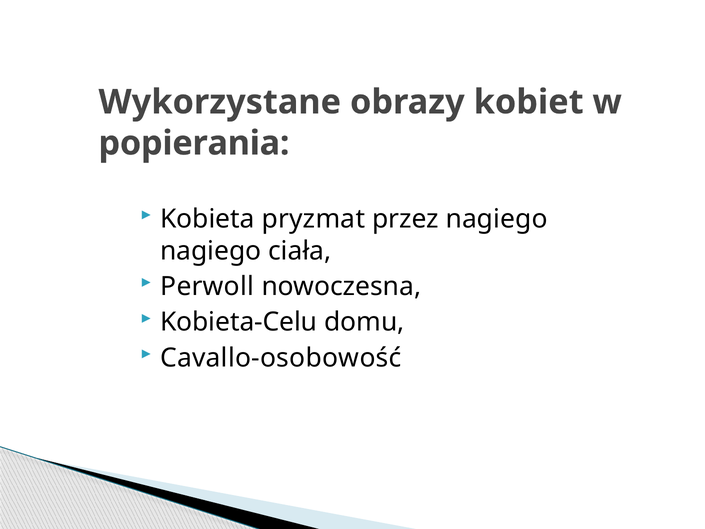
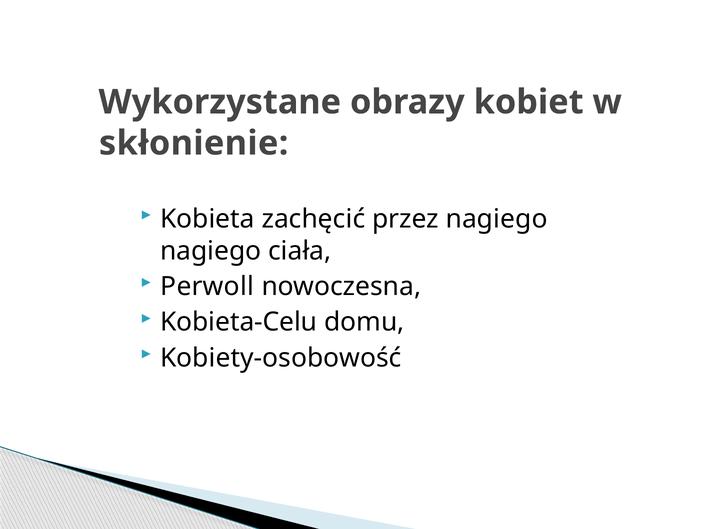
popierania: popierania -> skłonienie (194, 143)
pryzmat: pryzmat -> zachęcić (313, 219)
Cavallo-osobowość: Cavallo-osobowość -> Kobiety-osobowość (281, 358)
